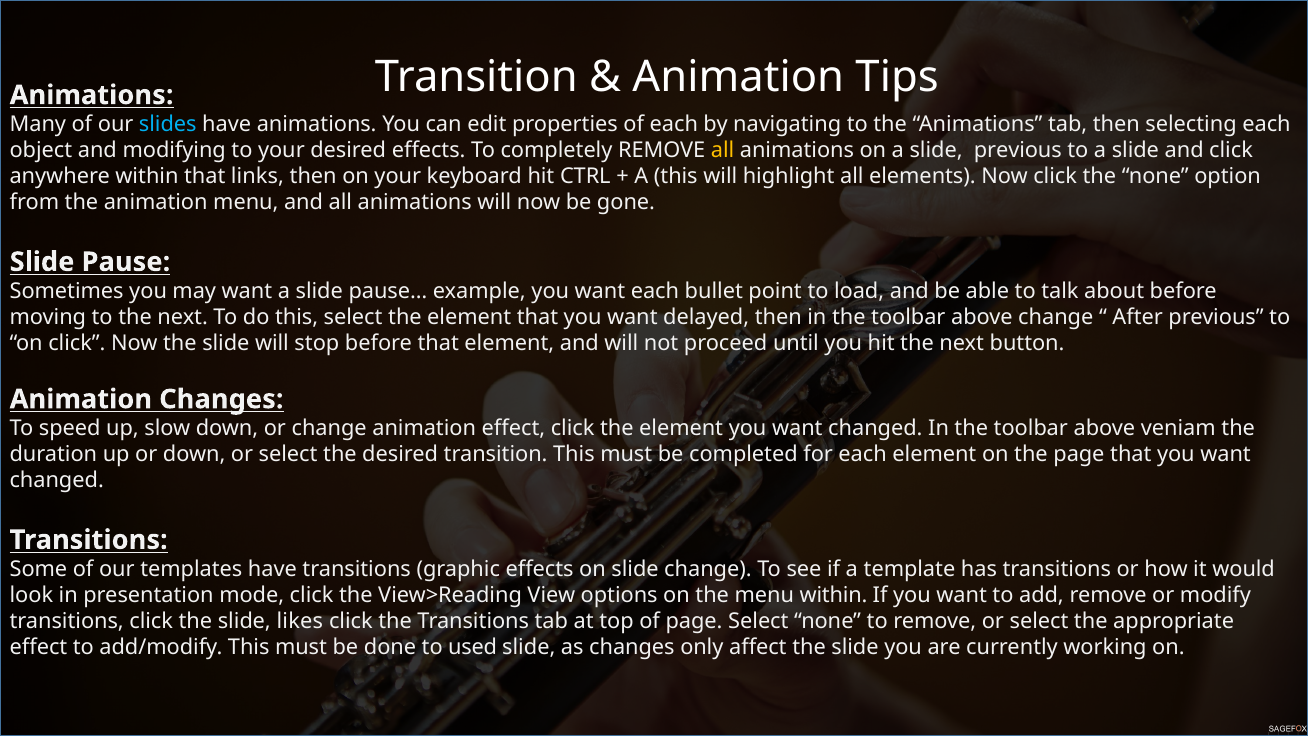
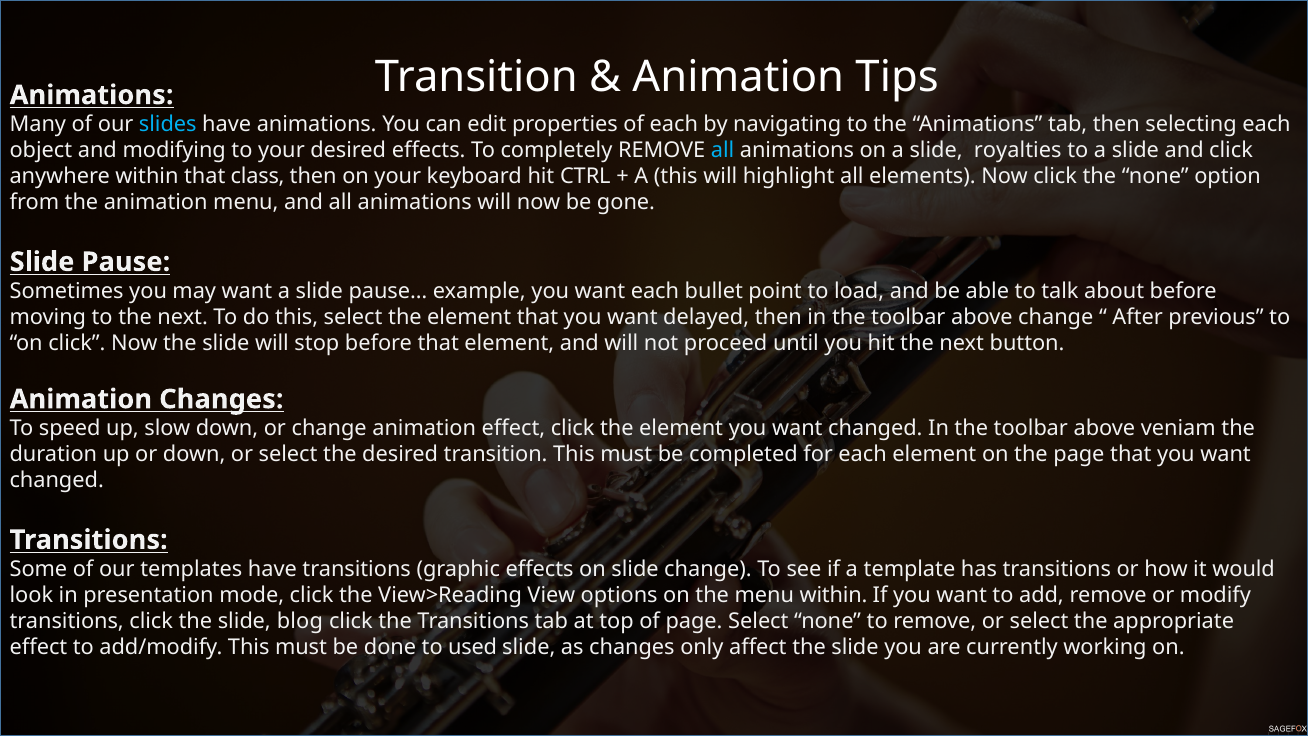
all colour: yellow -> light blue (723, 150)
slide previous: previous -> royalties (1018, 150)
links: links -> class (258, 176)
likes: likes -> blog (300, 621)
